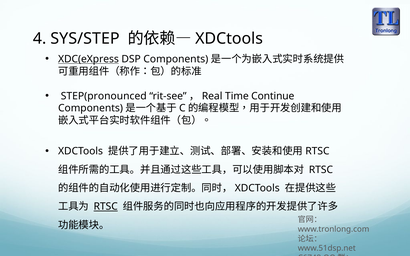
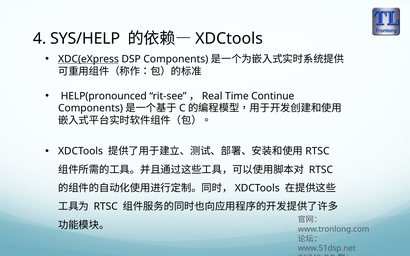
SYS/STEP: SYS/STEP -> SYS/HELP (85, 38)
STEP(pronounced: STEP(pronounced -> HELP(pronounced (104, 96)
RTSC underline: present -> none (106, 207)
